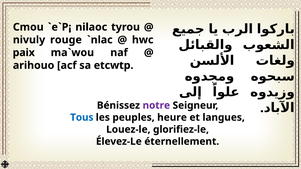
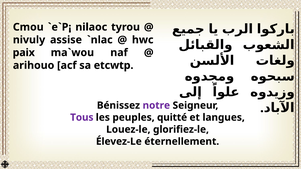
rouge: rouge -> assise (66, 40)
Tous colour: blue -> purple (82, 118)
heure: heure -> quitté (172, 118)
